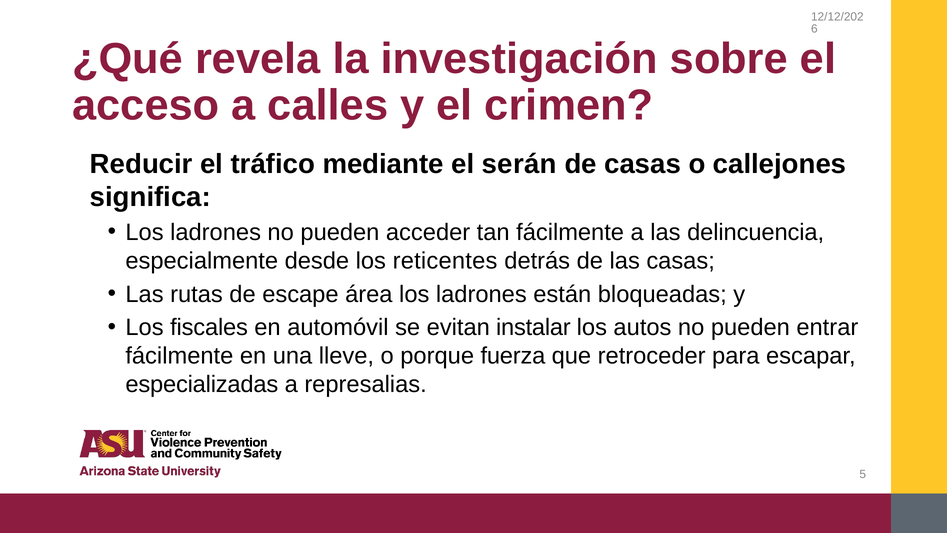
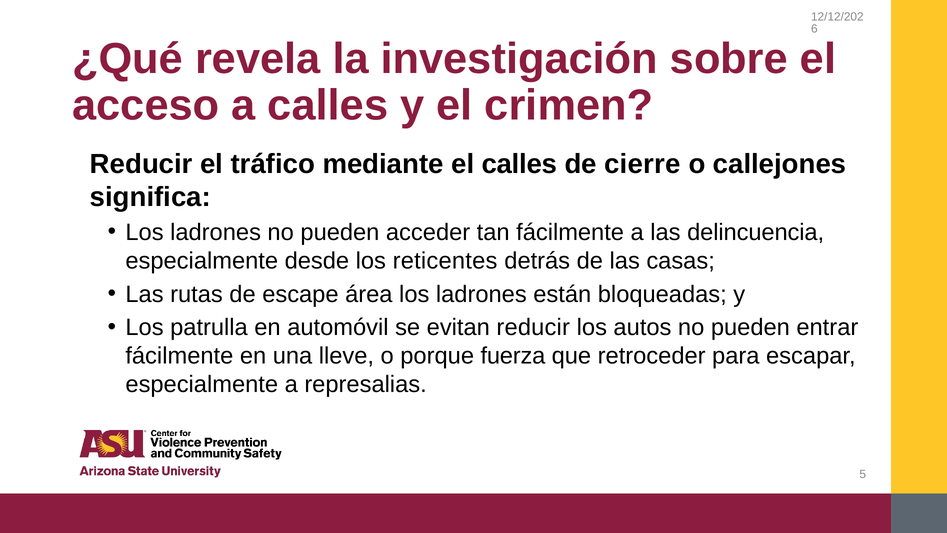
el serán: serán -> calles (519, 164)
de casas: casas -> cierre (643, 164)
fiscales: fiscales -> patrulla (209, 327)
evitan instalar: instalar -> reducir (533, 327)
especializadas: especializadas -> especialmente (202, 384)
